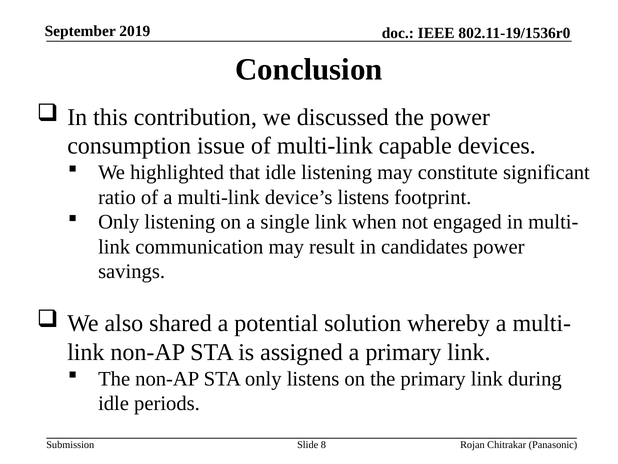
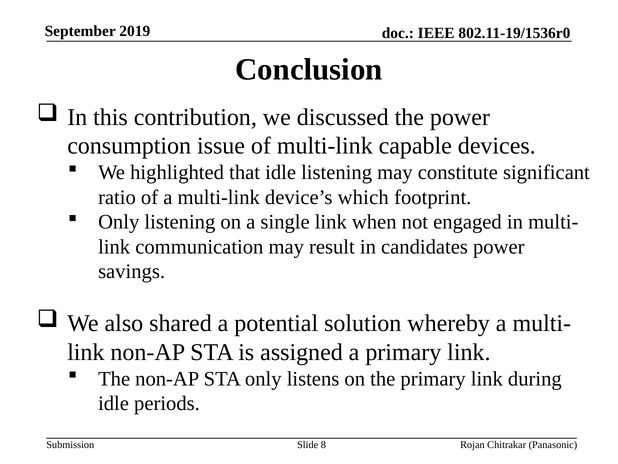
device’s listens: listens -> which (363, 197)
